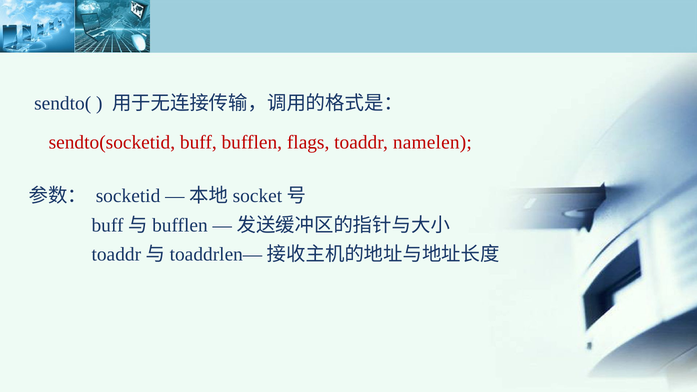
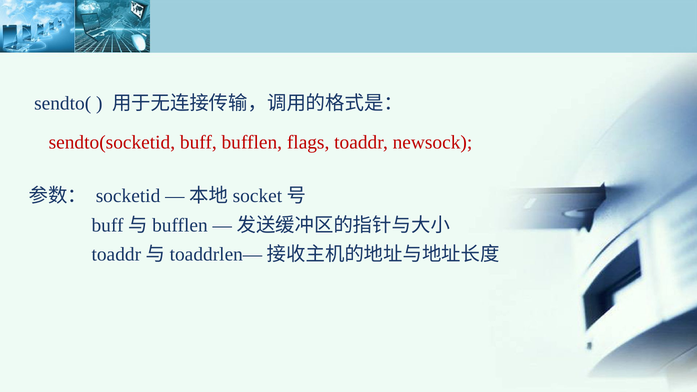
namelen: namelen -> newsock (432, 142)
